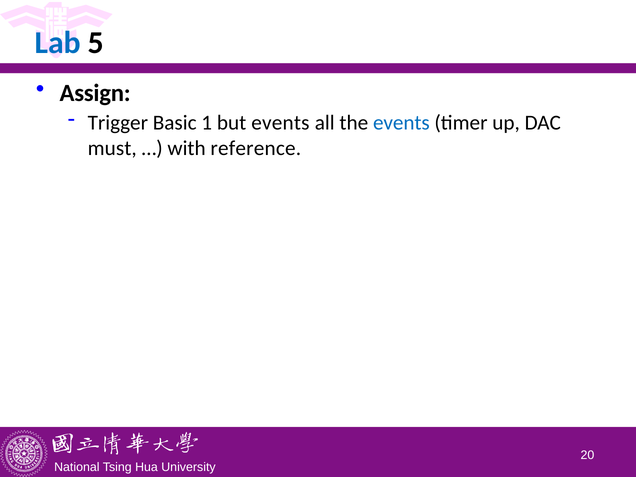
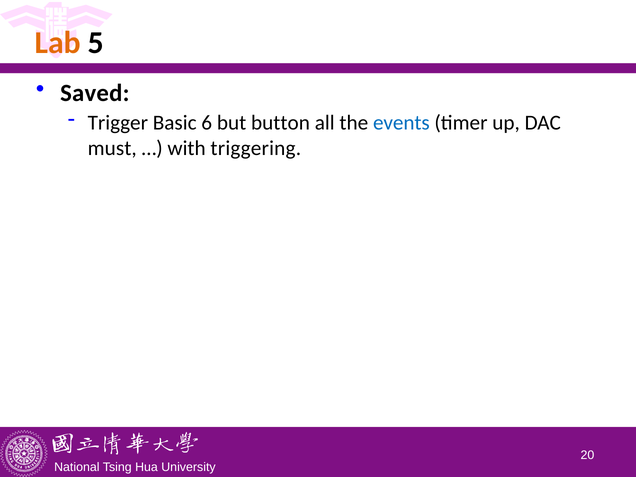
Lab colour: blue -> orange (58, 43)
Assign: Assign -> Saved (95, 93)
1: 1 -> 6 (207, 123)
but events: events -> button (280, 123)
reference: reference -> triggering (256, 148)
